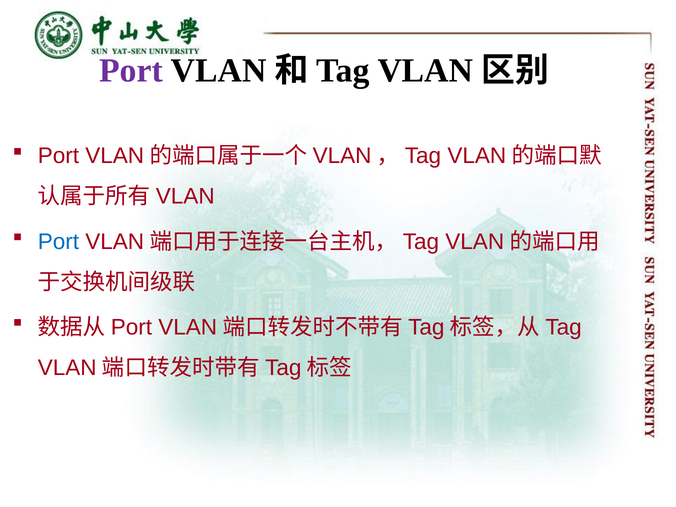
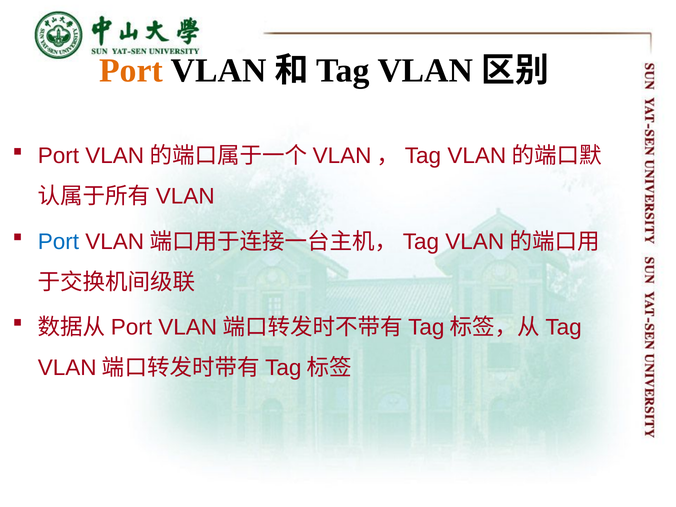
Port colour: purple -> orange (131, 71)
